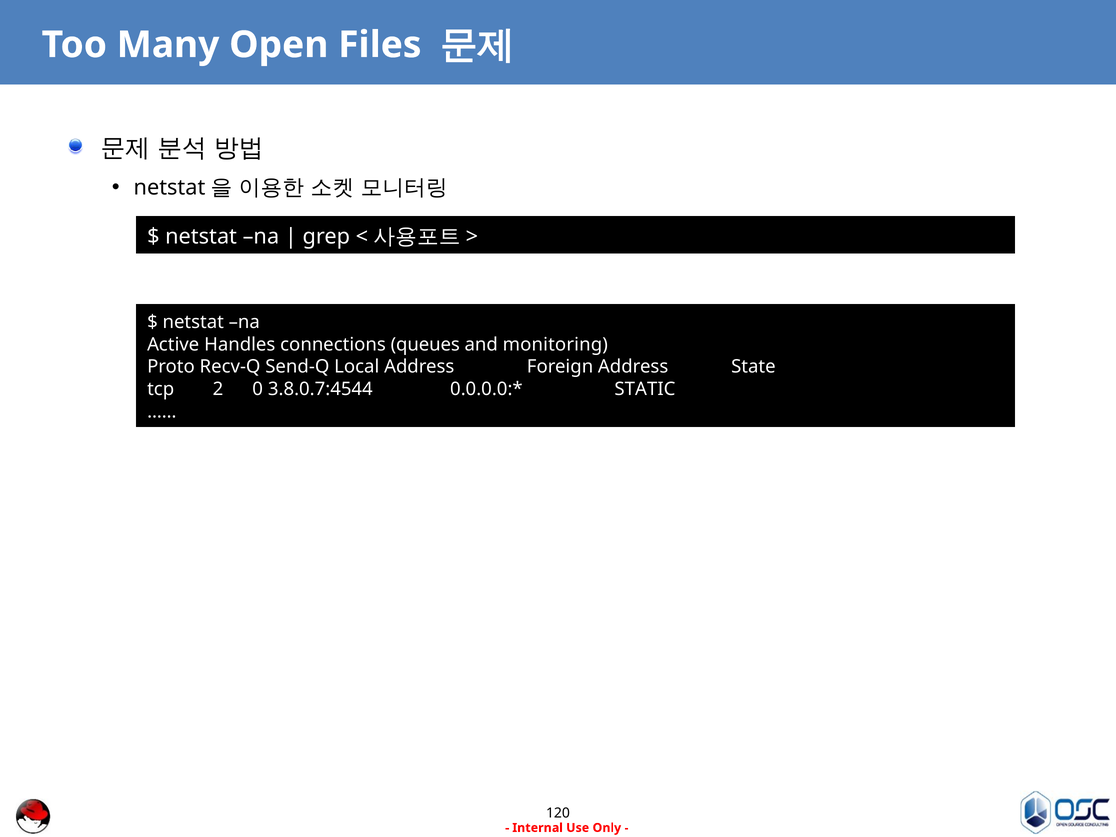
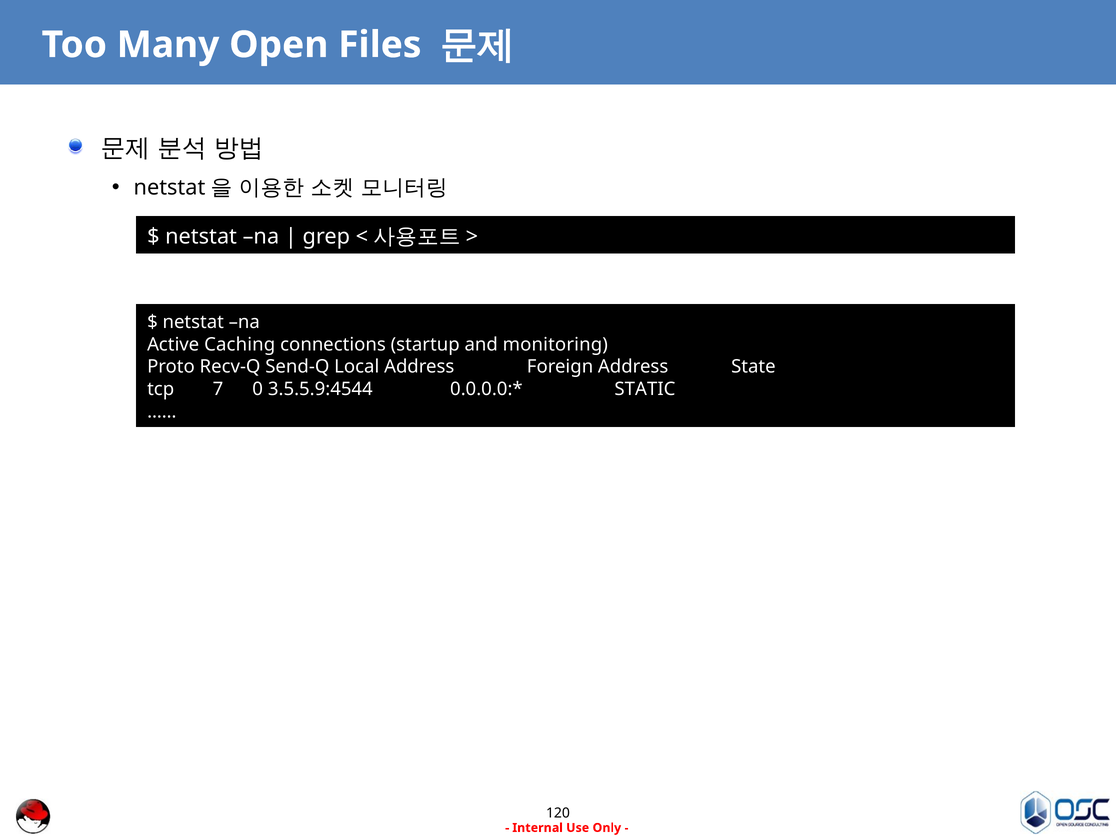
Handles: Handles -> Caching (240, 344)
queues: queues -> startup (425, 344)
2: 2 -> 7 (218, 389)
3.8.0.7:4544: 3.8.0.7:4544 -> 3.5.5.9:4544 (320, 389)
